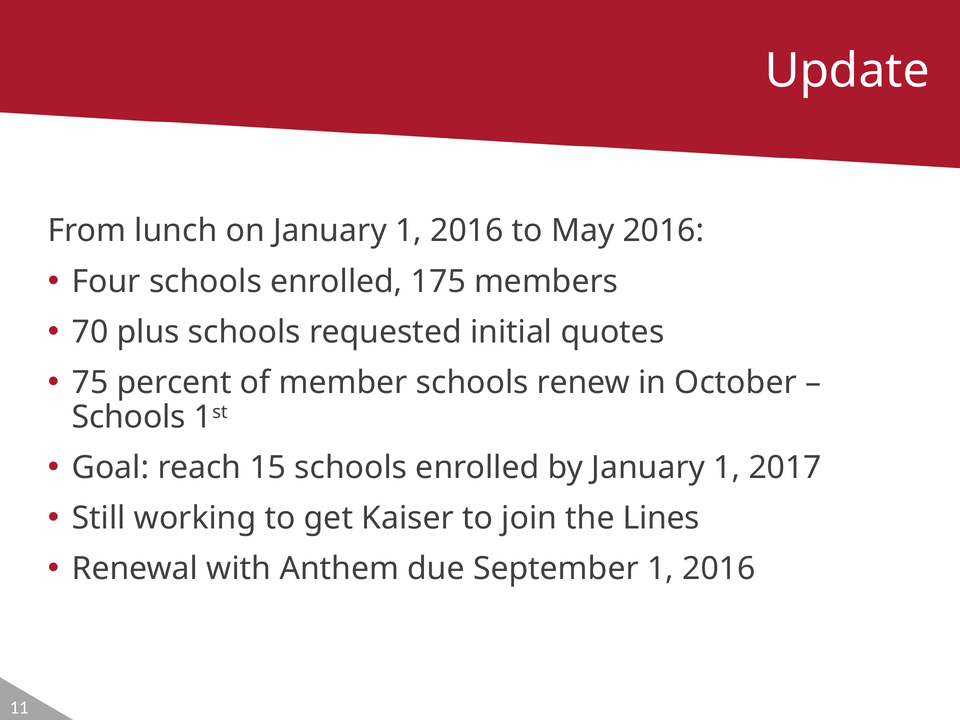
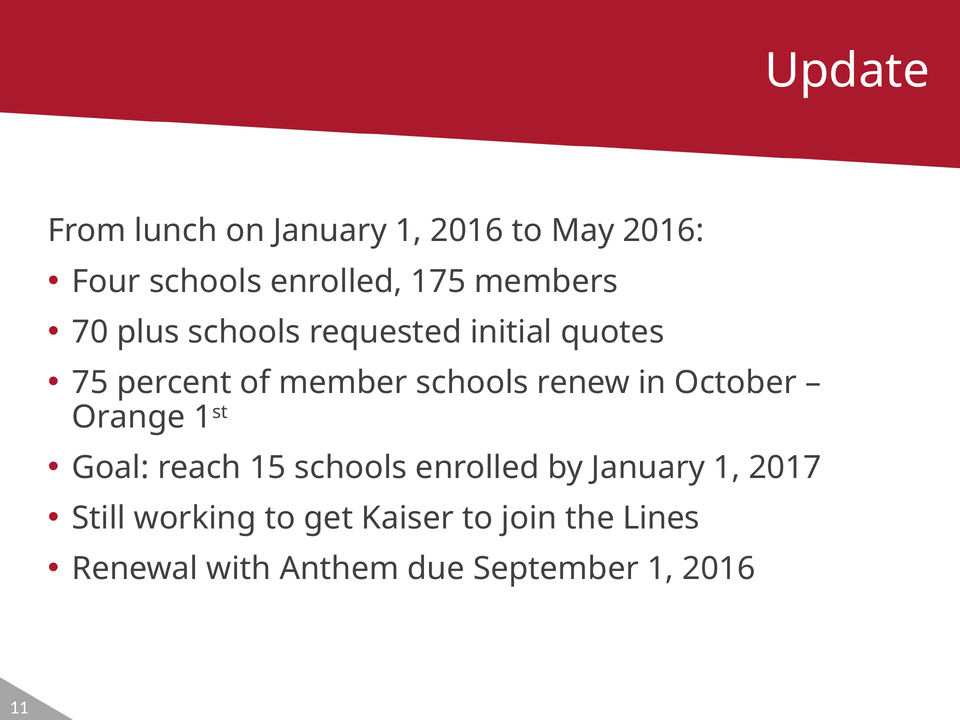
Schools: Schools -> Orange (129, 417)
